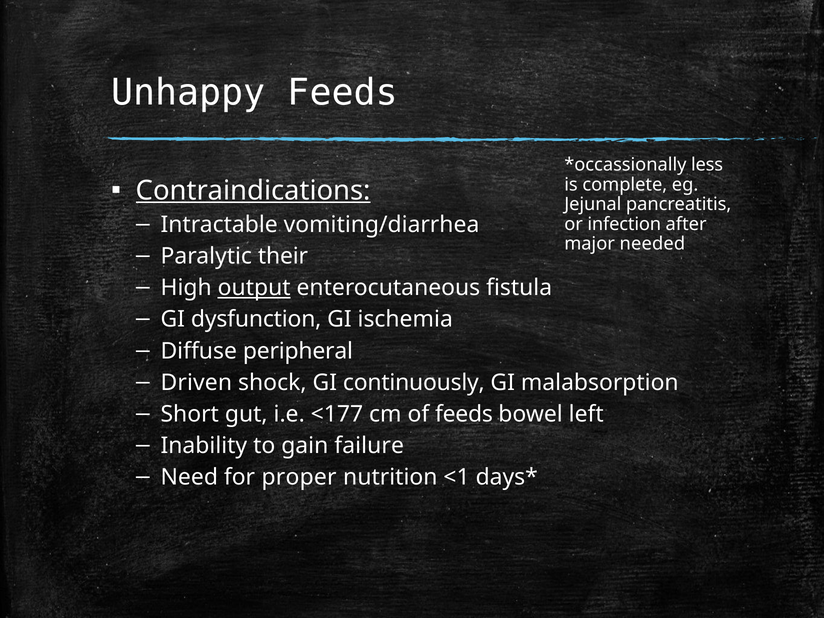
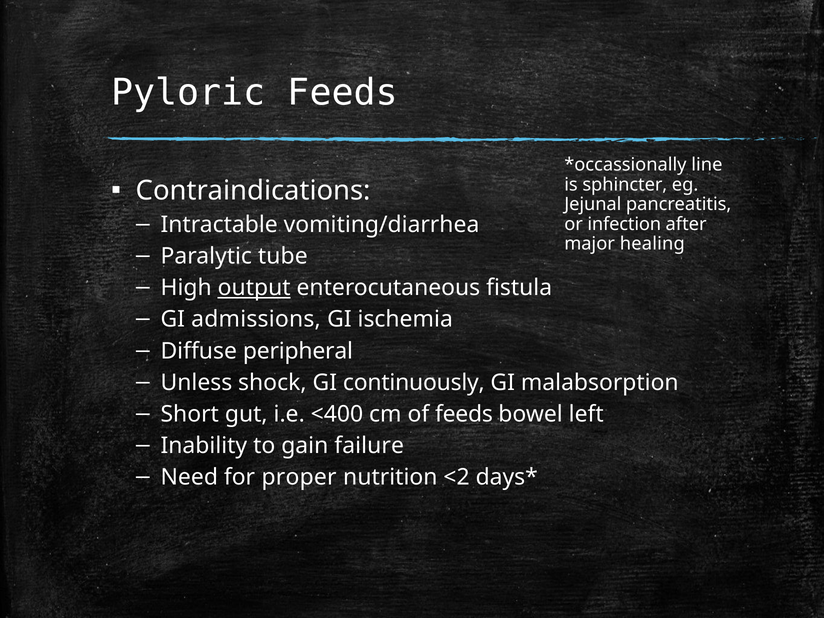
Unhappy: Unhappy -> Pyloric (188, 93)
less: less -> line (707, 165)
Contraindications underline: present -> none (253, 190)
complete: complete -> sphincter (625, 185)
needed: needed -> healing (652, 244)
their: their -> tube (283, 256)
dysfunction: dysfunction -> admissions (256, 319)
Driven: Driven -> Unless (196, 383)
<177: <177 -> <400 (337, 414)
<1: <1 -> <2 (456, 477)
